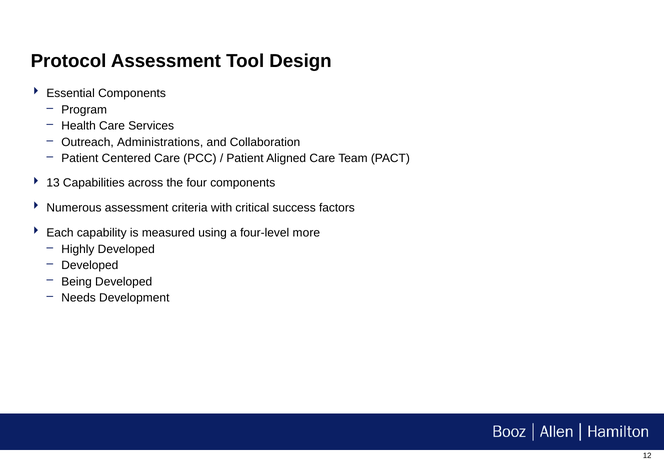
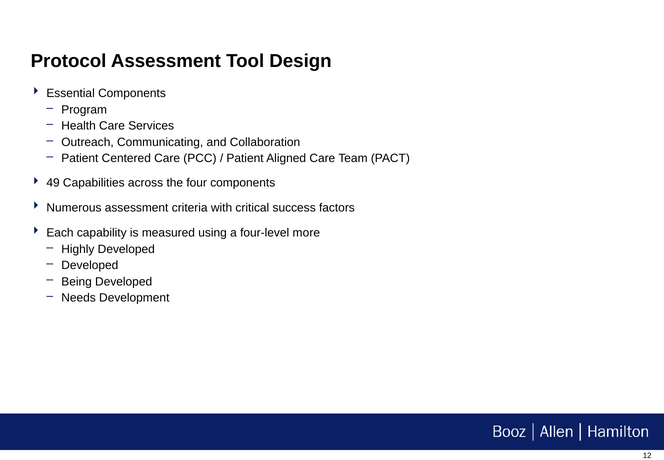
Administrations: Administrations -> Communicating (160, 142)
13: 13 -> 49 (53, 183)
